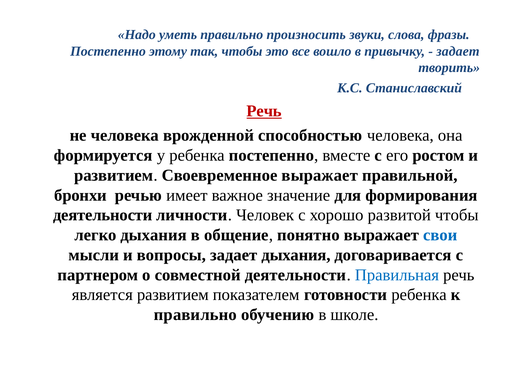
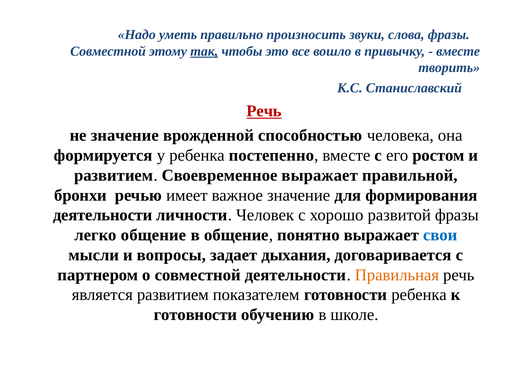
Постепенно: Постепенно -> Совместной (108, 51)
так underline: none -> present (204, 51)
задает: задает -> вместе (458, 51)
не человека: человека -> значение (125, 135)
развитой чтобы: чтобы -> фразы (457, 215)
легко дыхания: дыхания -> общение (154, 235)
Правильная colour: blue -> orange (397, 275)
правильно: правильно -> готовности (195, 315)
